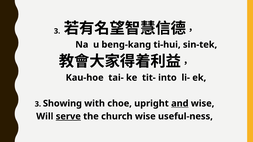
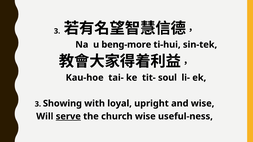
beng-kang: beng-kang -> beng-more (126, 45)
into: into -> soul (167, 78)
choe: choe -> loyal (120, 104)
and underline: present -> none (180, 104)
